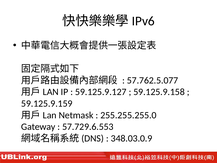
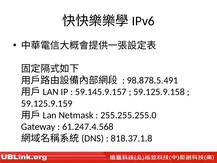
57.762.5.077: 57.762.5.077 -> 98.878.5.491 (153, 80)
59.125.9.127: 59.125.9.127 -> 59.145.9.157 (101, 92)
57.729.6.553: 57.729.6.553 -> 61.247.4.568 (88, 127)
348.03.0.9: 348.03.0.9 -> 818.37.1.8 (132, 138)
